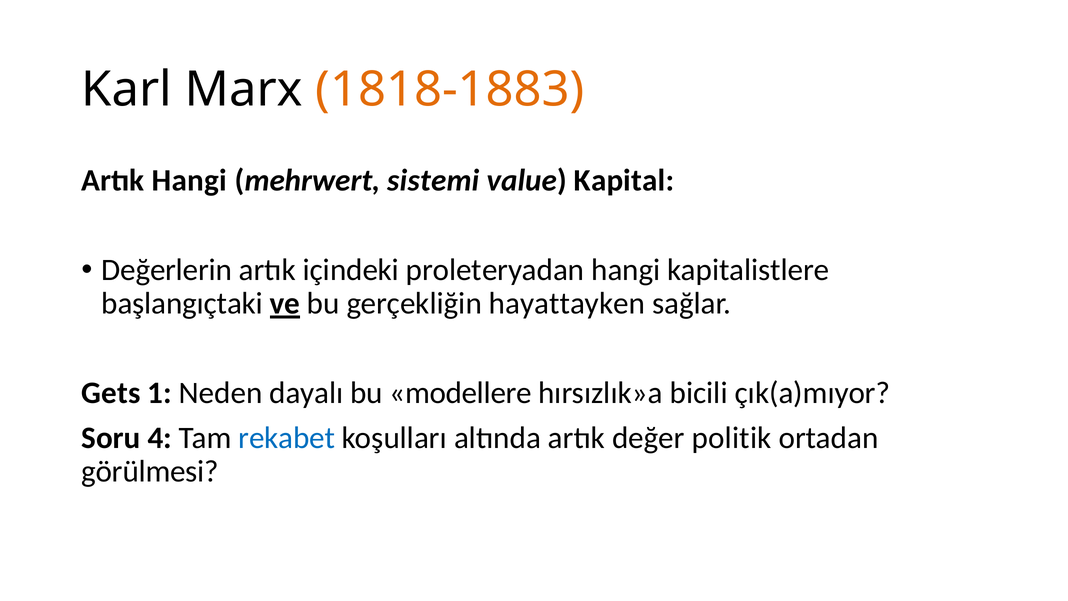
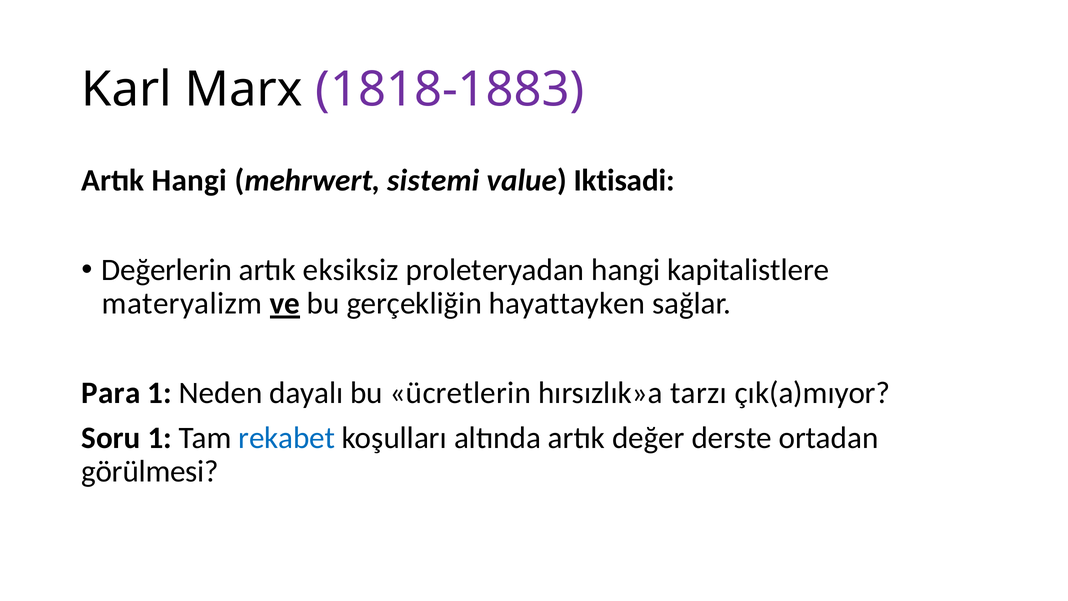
1818-1883 colour: orange -> purple (450, 90)
Kapital: Kapital -> Iktisadi (624, 181)
içindeki: içindeki -> eksiksiz (351, 270)
başlangıçtaki: başlangıçtaki -> materyalizm (182, 303)
Gets: Gets -> Para (111, 393)
modellere: modellere -> ücretlerin (460, 393)
bicili: bicili -> tarzı (699, 393)
Soru 4: 4 -> 1 (160, 438)
politik: politik -> derste (732, 438)
